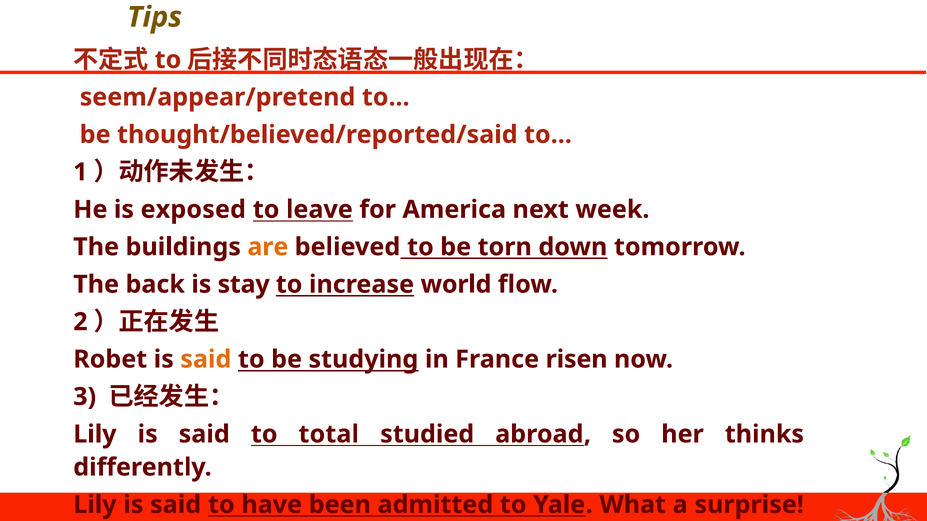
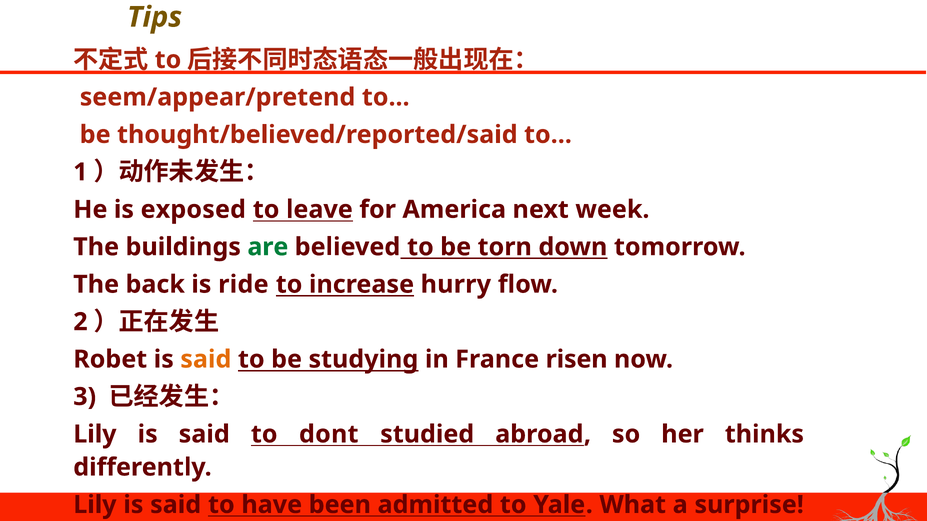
are colour: orange -> green (268, 247)
stay: stay -> ride (243, 285)
world: world -> hurry (456, 285)
total: total -> dont (329, 435)
